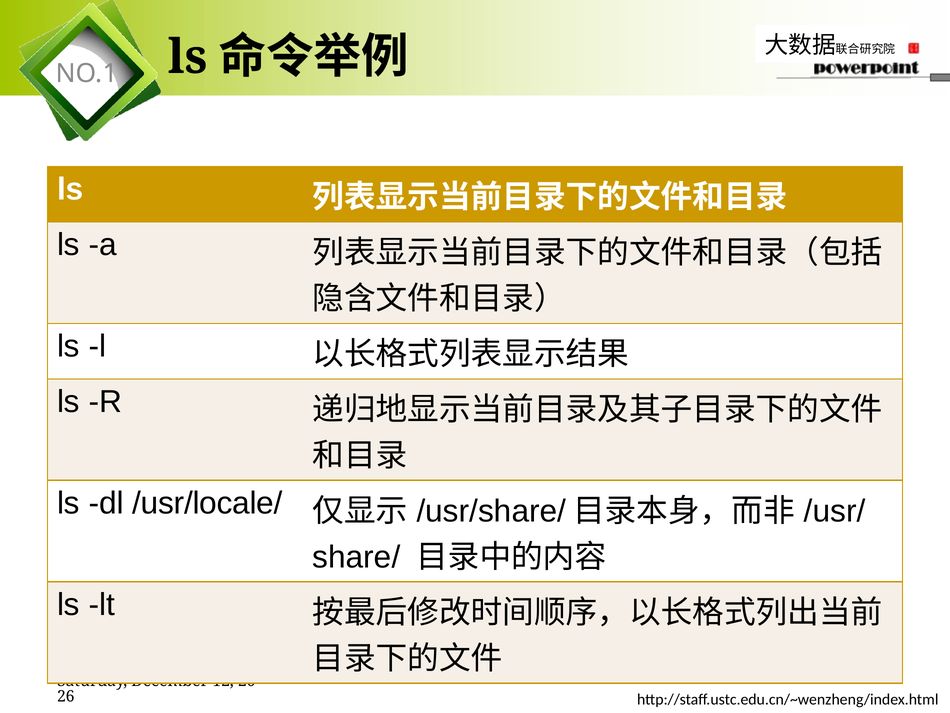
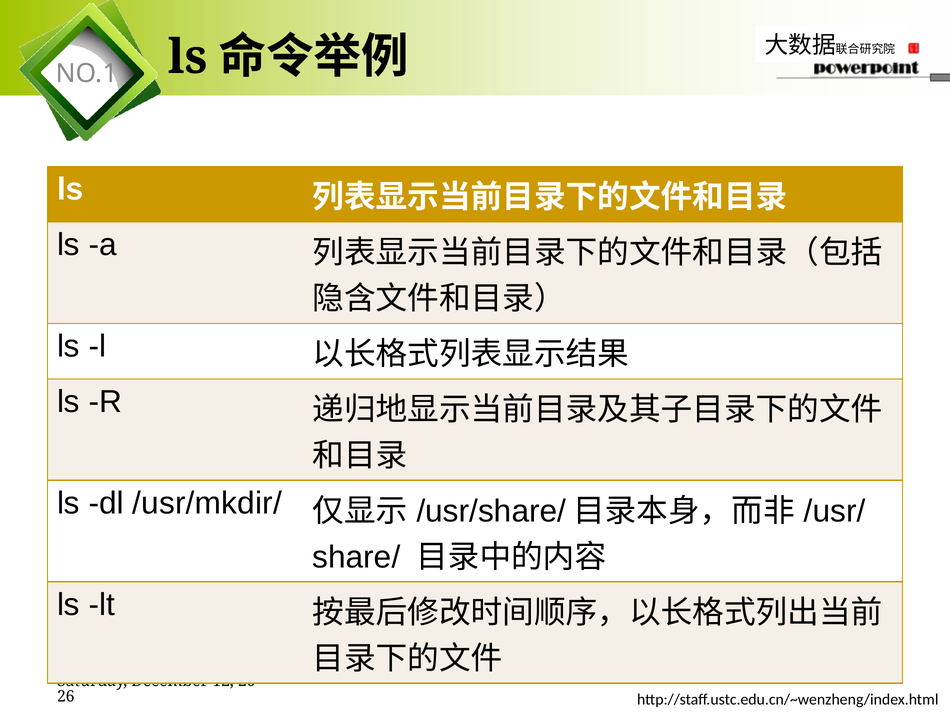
/usr/locale/: /usr/locale/ -> /usr/mkdir/ (207, 503)
